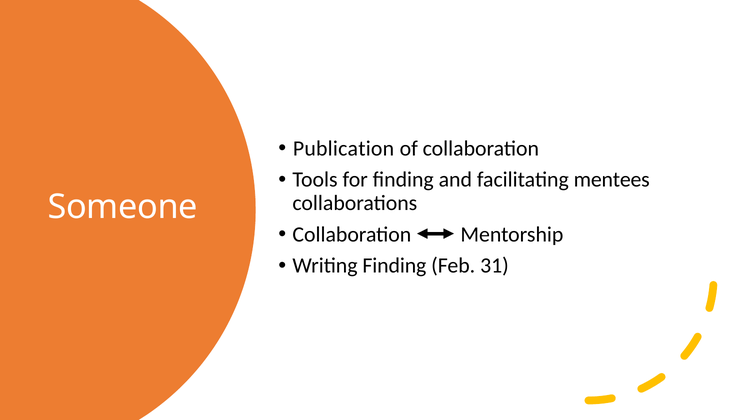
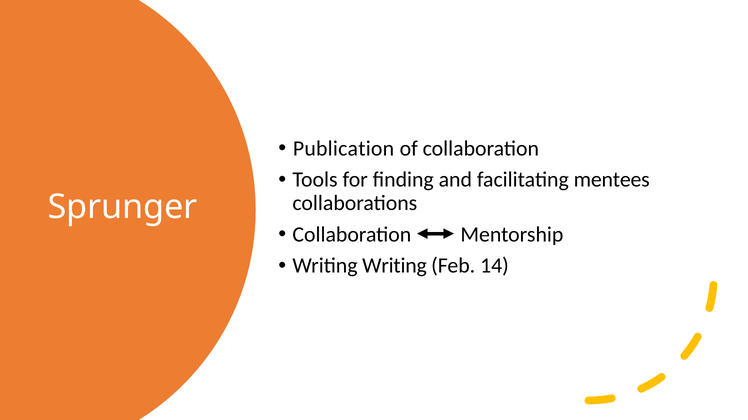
Someone: Someone -> Sprunger (123, 207)
Writing Finding: Finding -> Writing (394, 266)
31: 31 -> 14 (494, 266)
